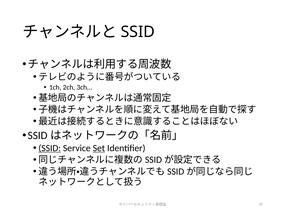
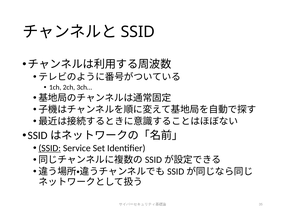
Set underline: present -> none (99, 148)
